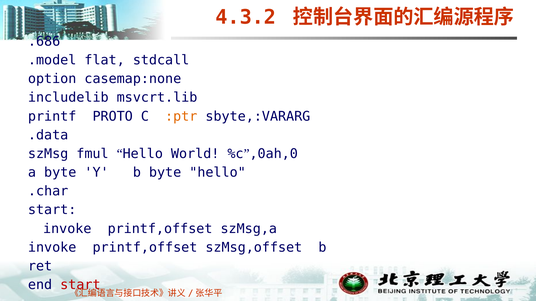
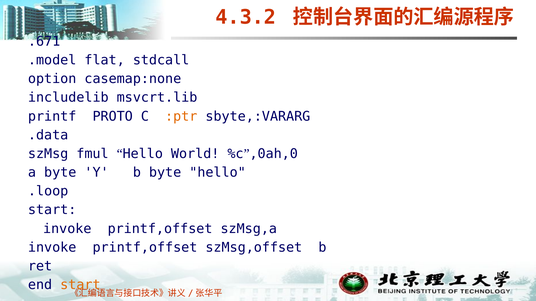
.686: .686 -> .671 (44, 41)
.char: .char -> .loop (48, 191)
start colour: red -> orange (80, 285)
